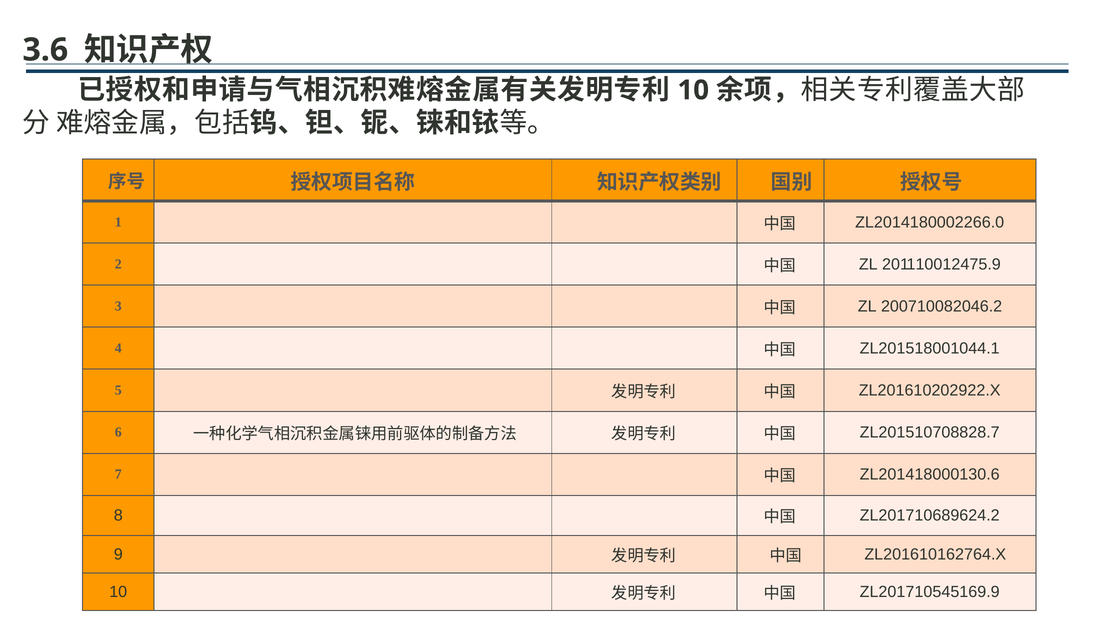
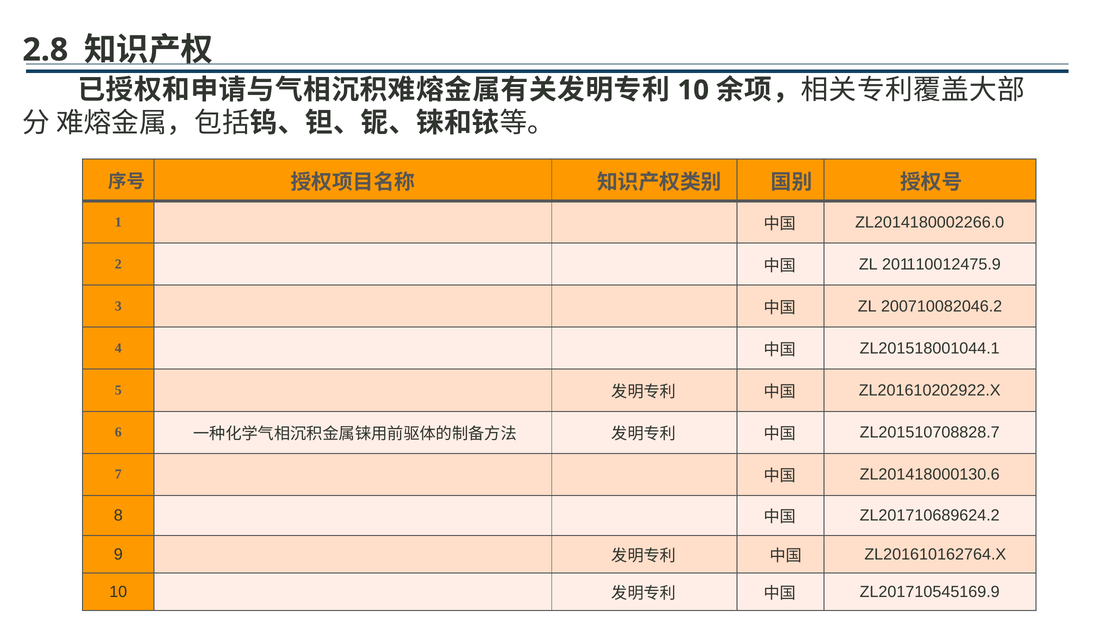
3.6: 3.6 -> 2.8 (45, 50)
